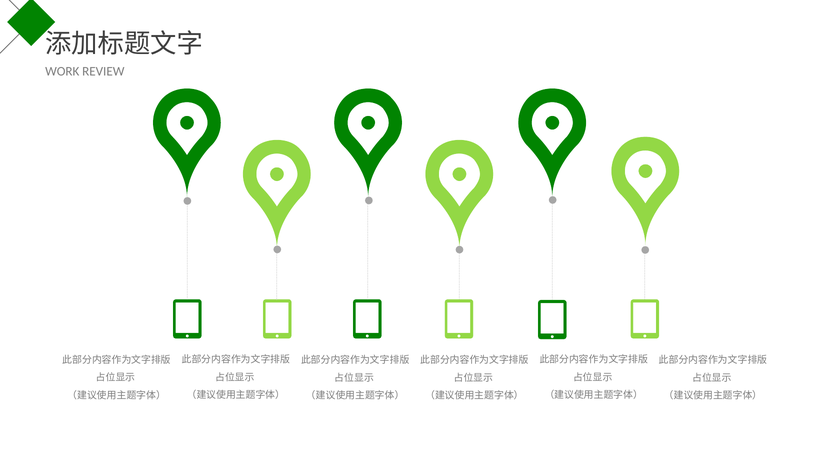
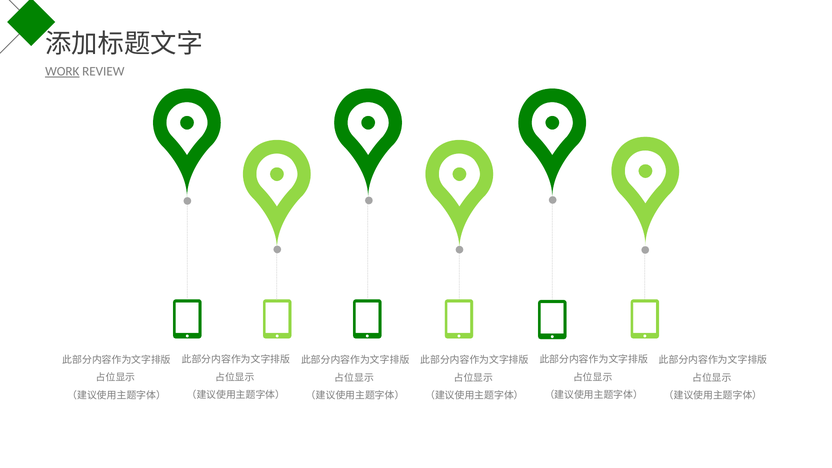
WORK underline: none -> present (62, 71)
